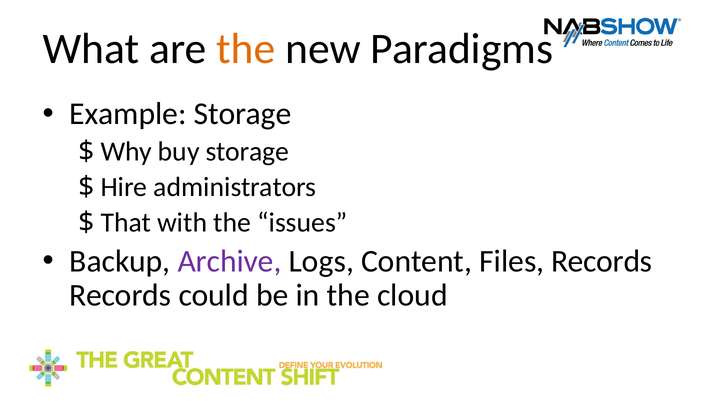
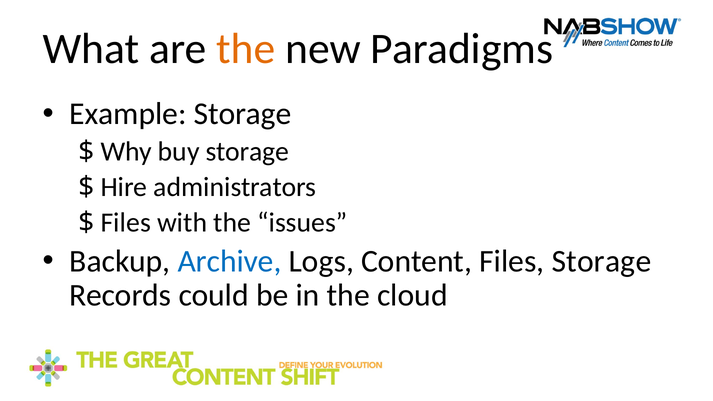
That: That -> Files (126, 223)
Archive colour: purple -> blue (230, 261)
Files Records: Records -> Storage (601, 261)
